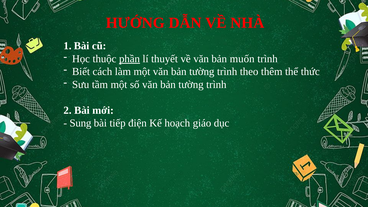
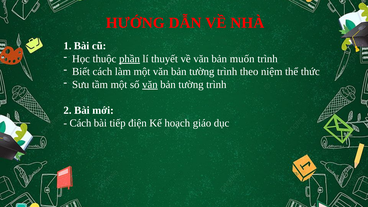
thêm: thêm -> niệm (272, 72)
văn underline: none -> present (150, 85)
Sung: Sung -> Cách (80, 123)
